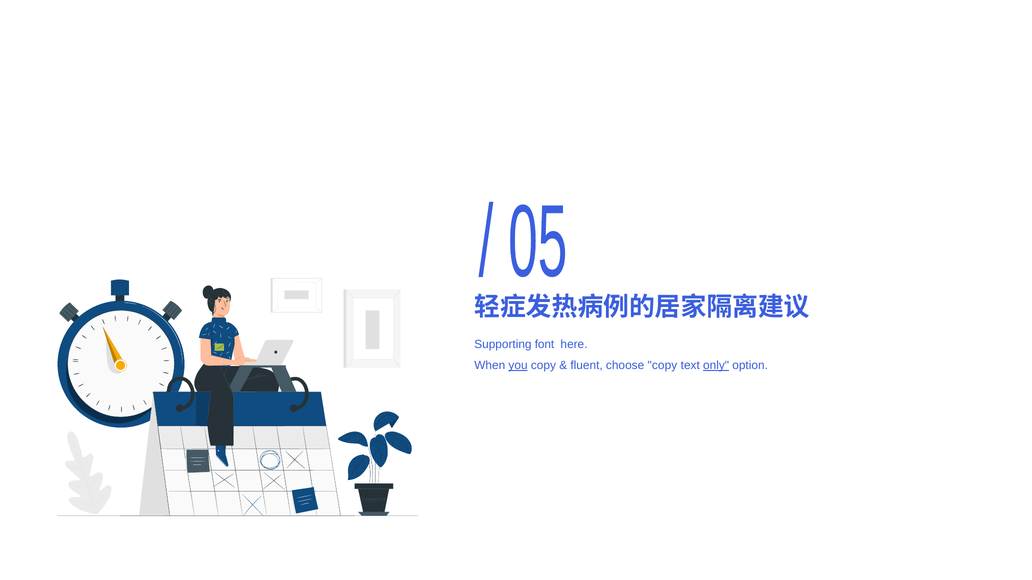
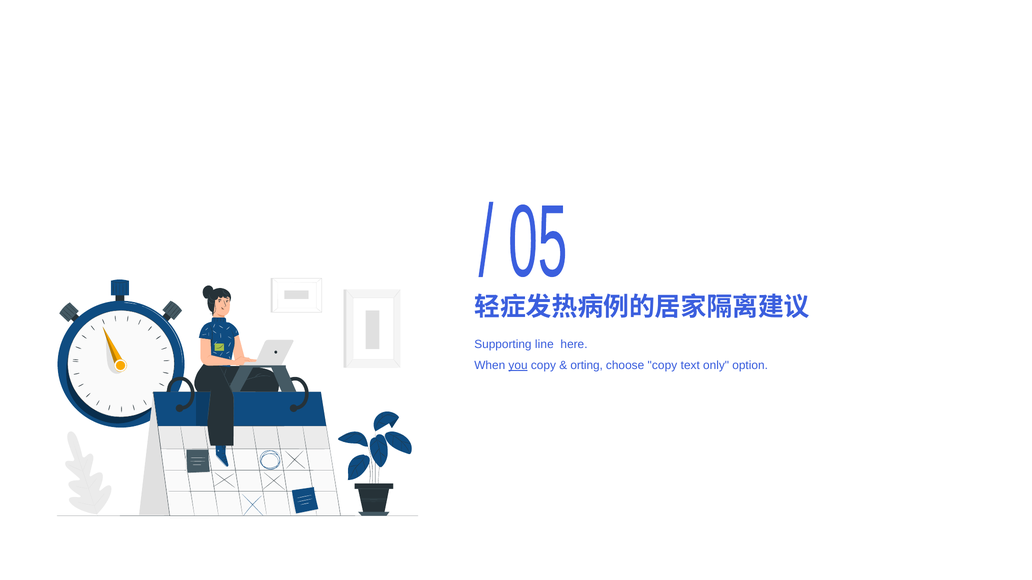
font: font -> line (544, 345)
fluent: fluent -> orting (587, 366)
only underline: present -> none (716, 366)
